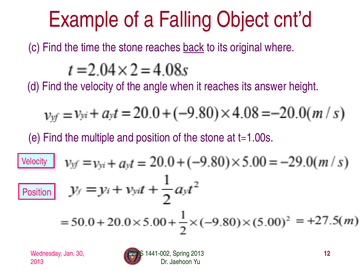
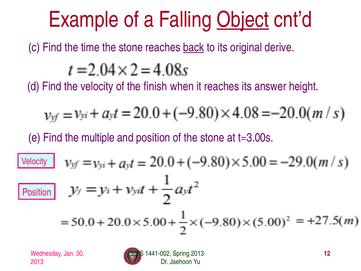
Object underline: none -> present (243, 20)
where: where -> derive (280, 47)
angle: angle -> finish (155, 86)
t=1.00s: t=1.00s -> t=3.00s (256, 138)
